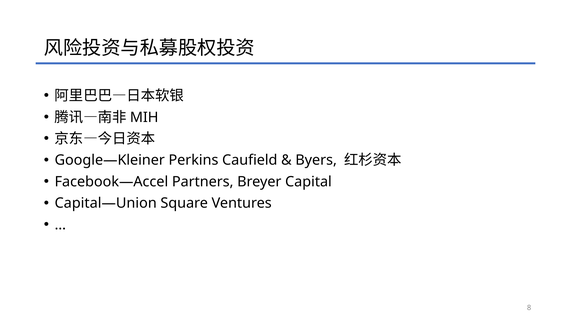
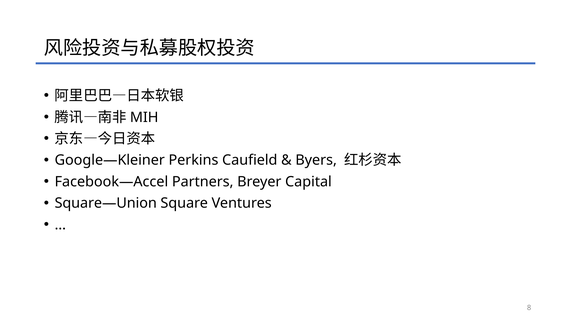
Capital—Union: Capital—Union -> Square—Union (106, 203)
